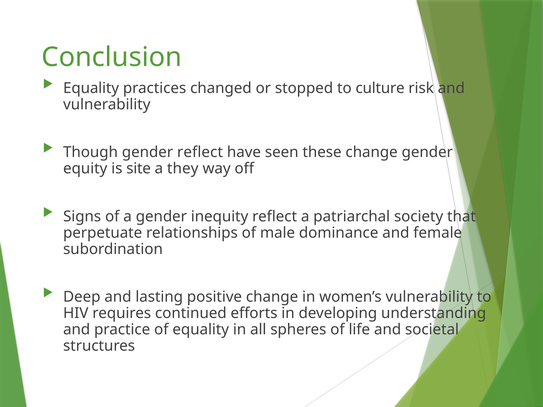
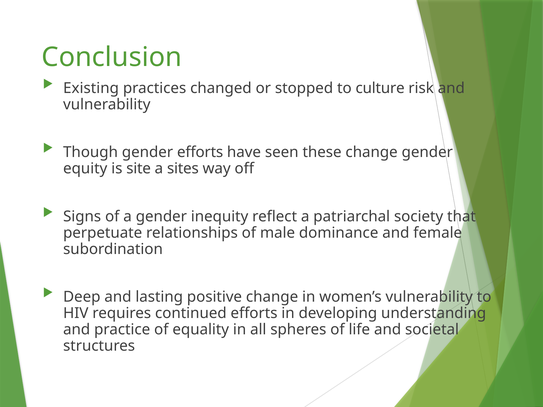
Equality: Equality -> Existing (91, 88)
gender reflect: reflect -> efforts (200, 152)
they: they -> sites (183, 169)
